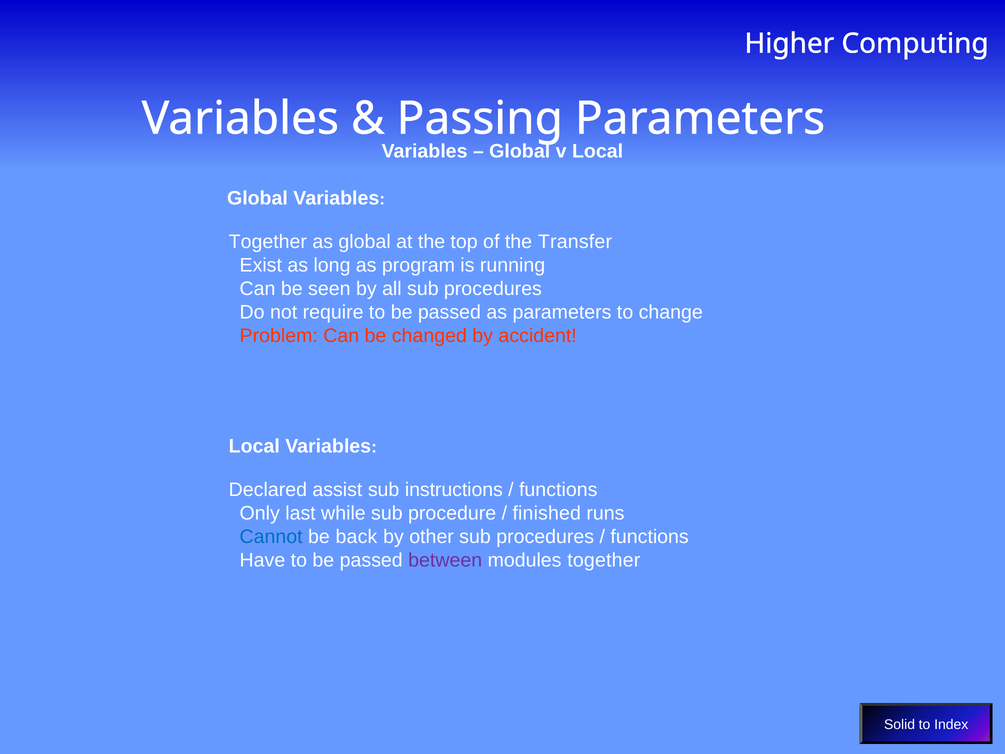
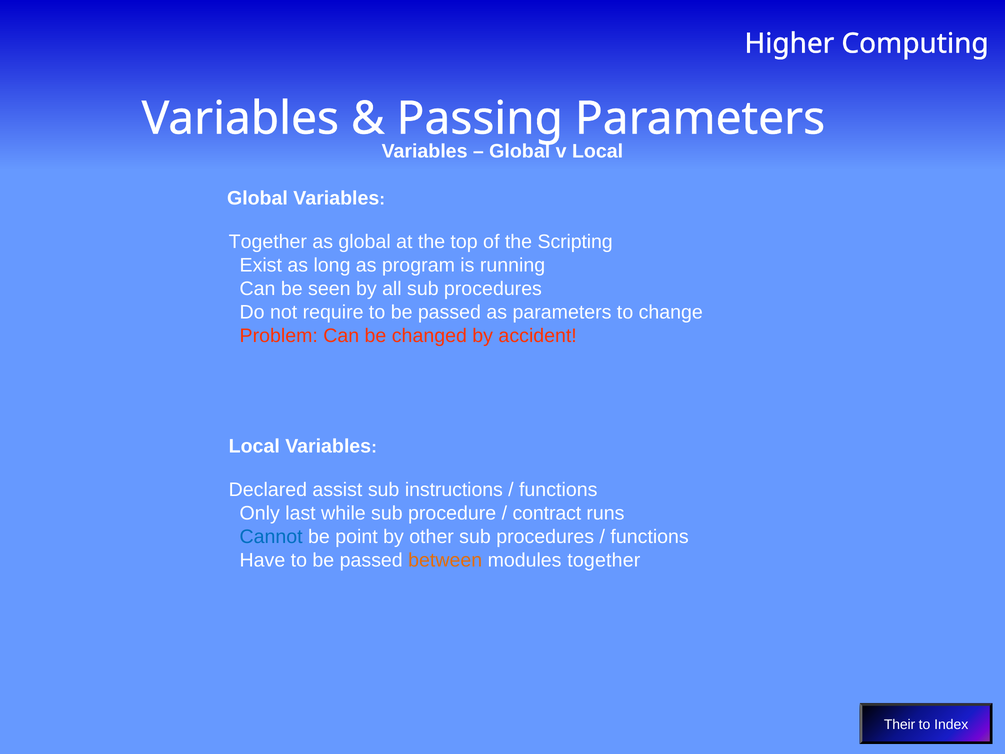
Transfer: Transfer -> Scripting (575, 242)
finished: finished -> contract (547, 513)
back: back -> point (357, 537)
between colour: purple -> orange (445, 560)
Solid: Solid -> Their (900, 724)
